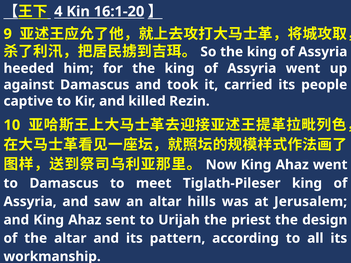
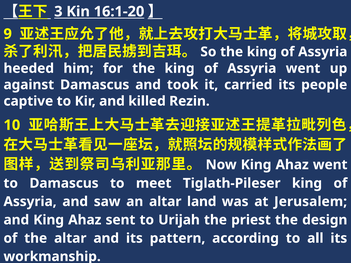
4: 4 -> 3 (58, 12)
hills: hills -> land (202, 202)
